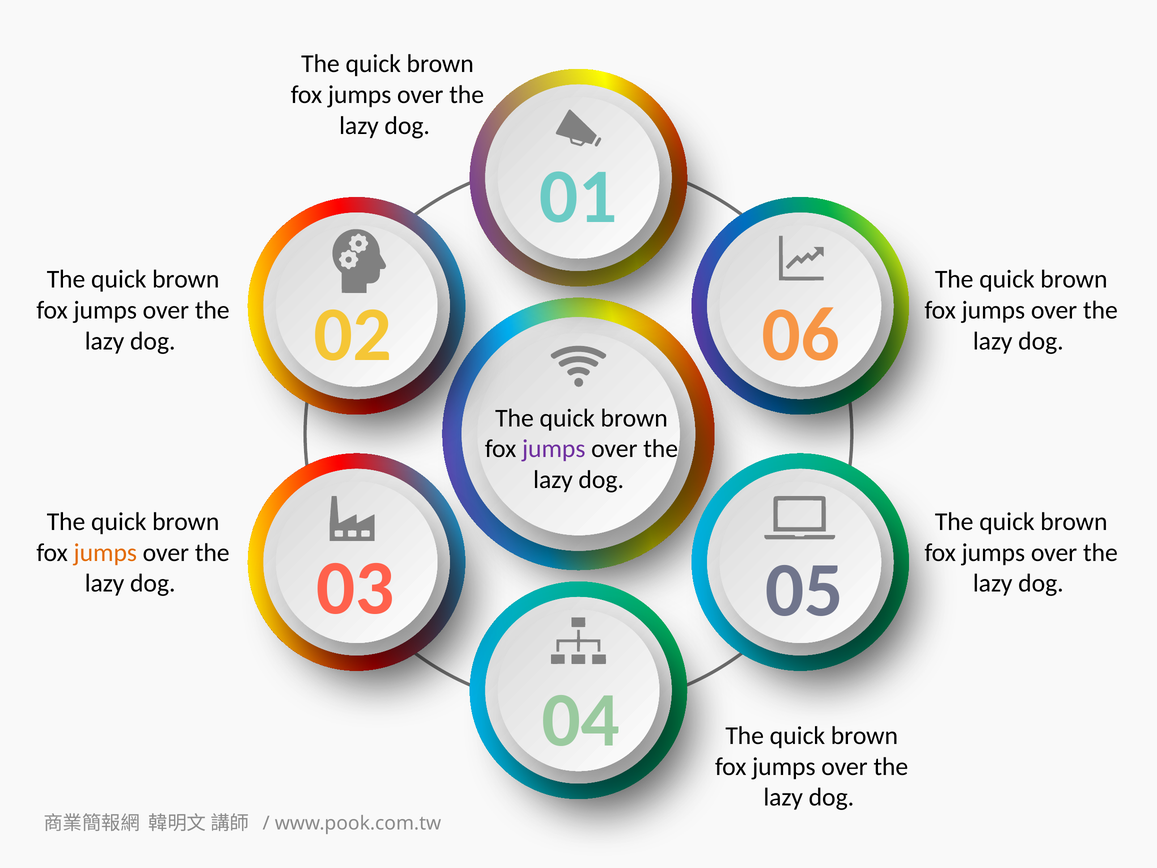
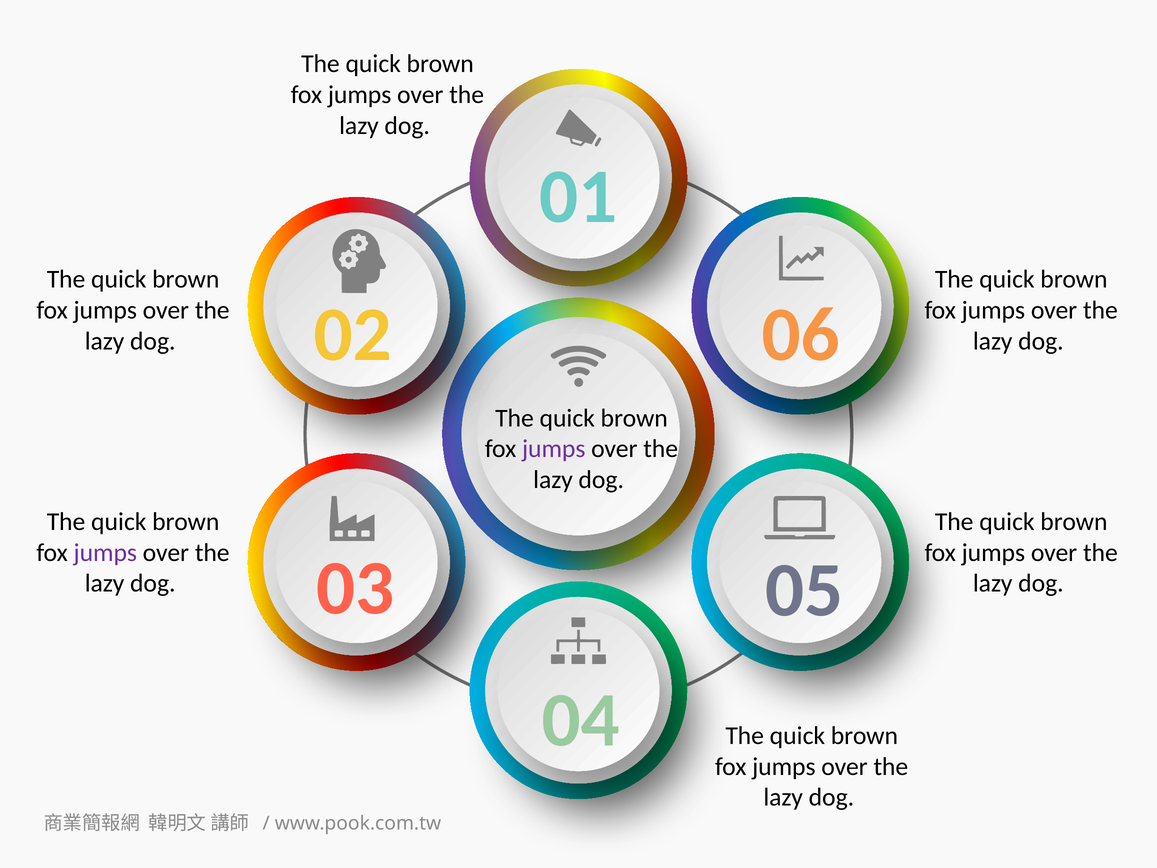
jumps colour: orange -> purple (105, 552)
